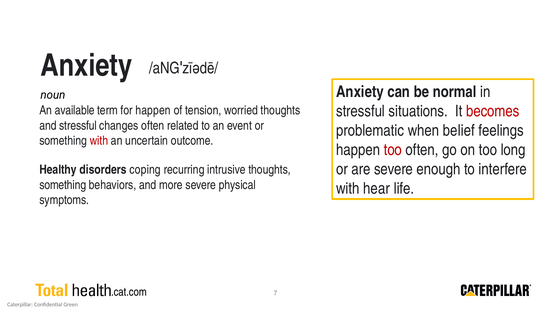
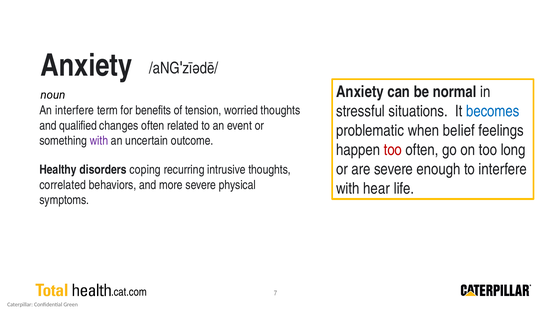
becomes colour: red -> blue (493, 111)
An available: available -> interfere (75, 110)
for happen: happen -> benefits (153, 110)
and stressful: stressful -> qualified (78, 126)
with colour: red -> purple (99, 141)
something: something -> correlated (63, 185)
